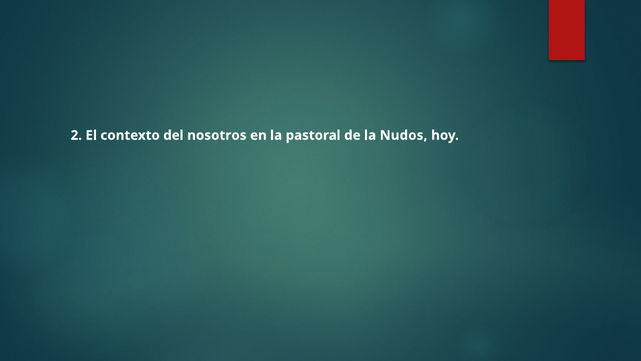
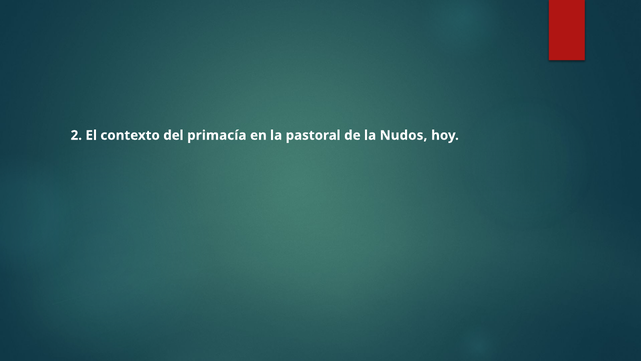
nosotros: nosotros -> primacía (217, 135)
